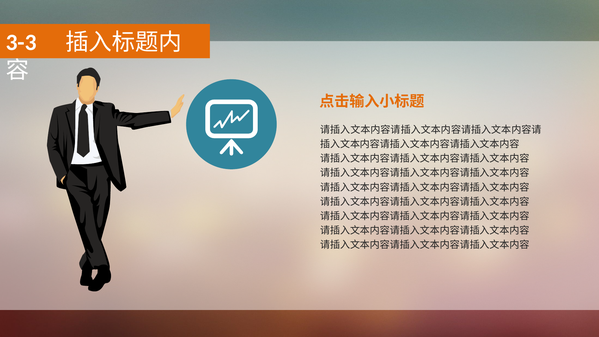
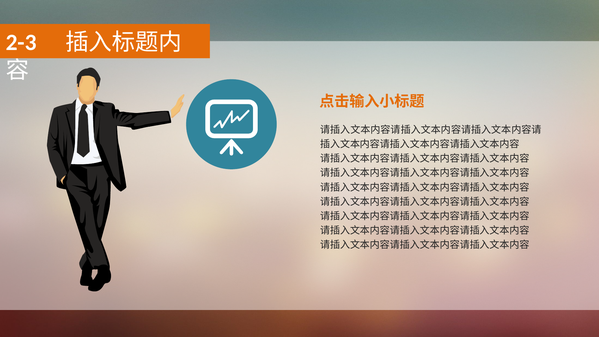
3-3: 3-3 -> 2-3 (21, 43)
